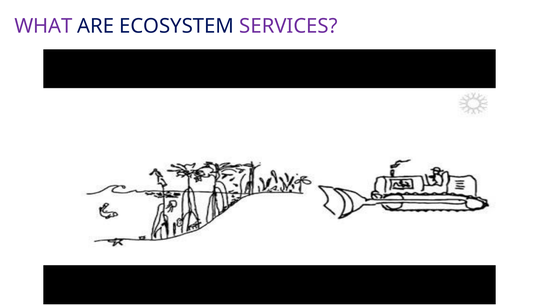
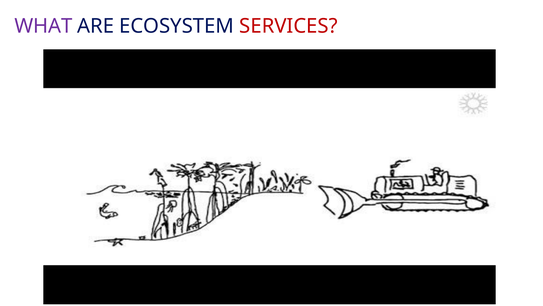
SERVICES colour: purple -> red (288, 26)
